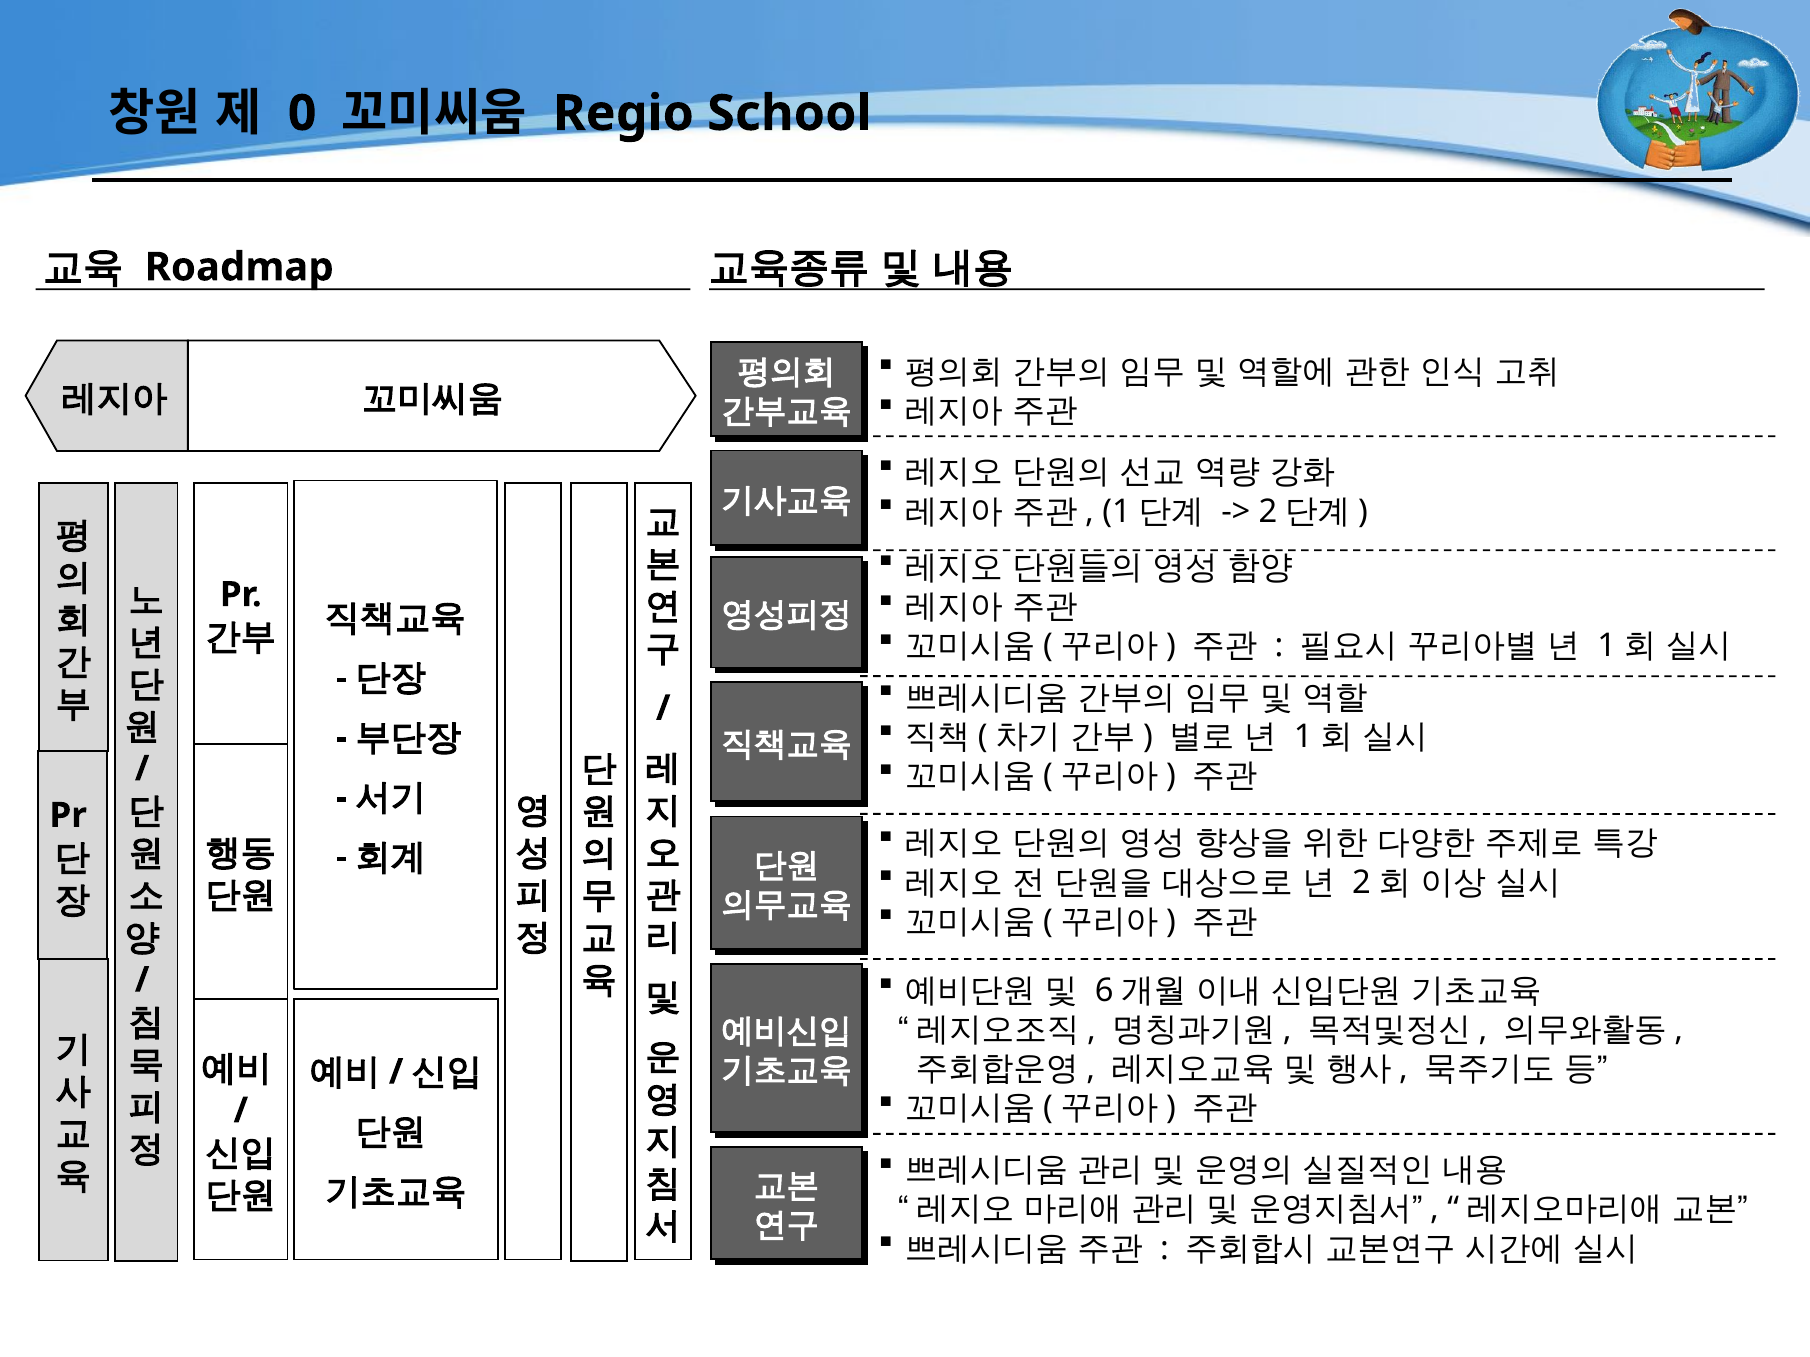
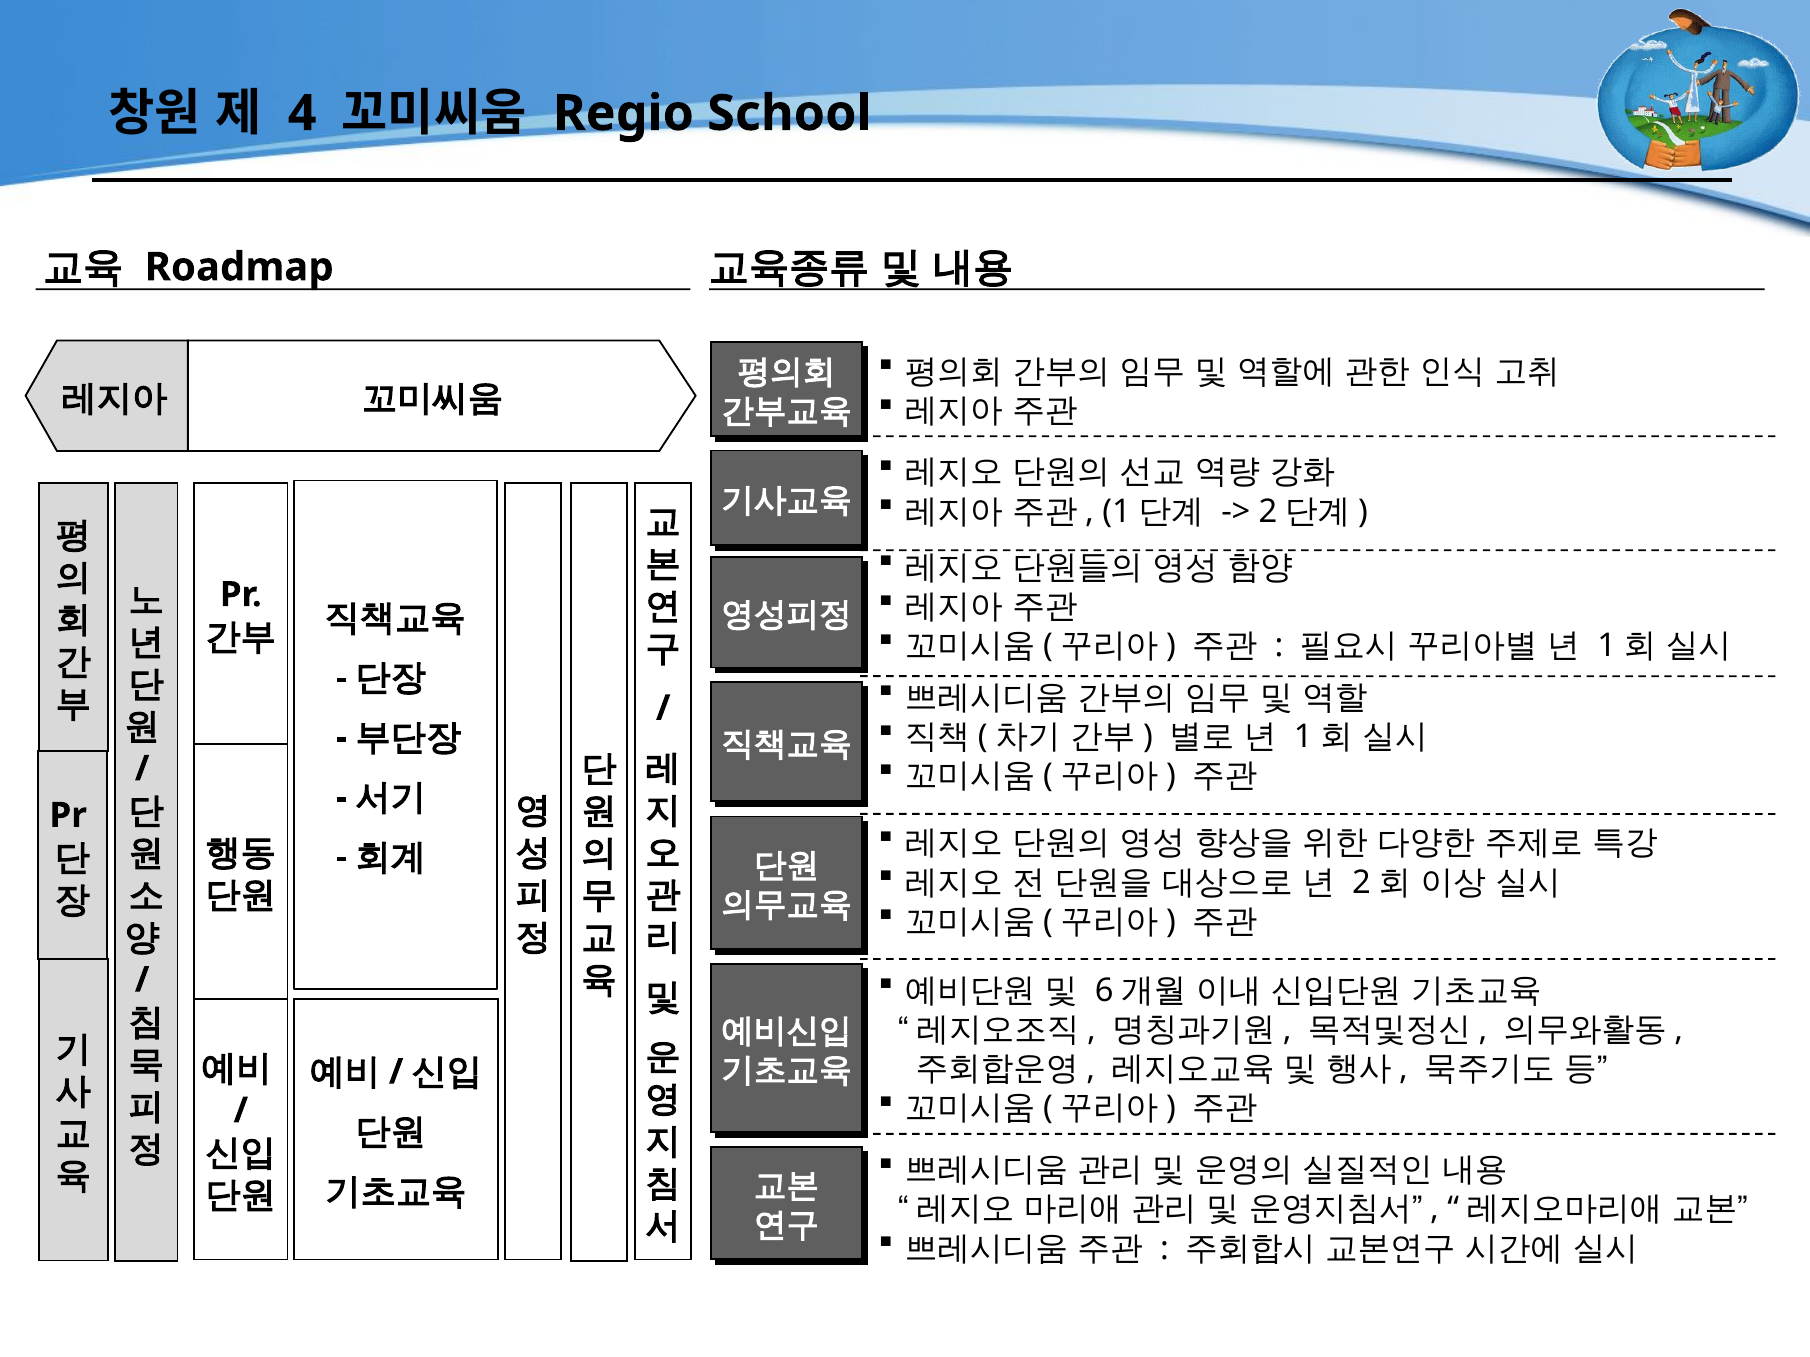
0: 0 -> 4 (302, 114)
